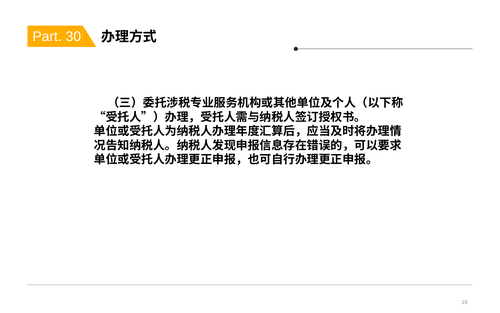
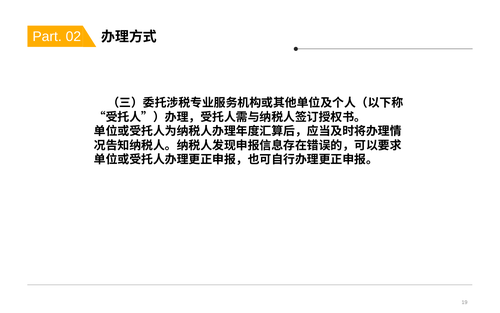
30: 30 -> 02 (73, 37)
